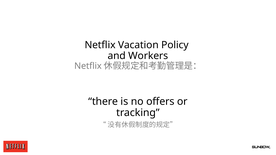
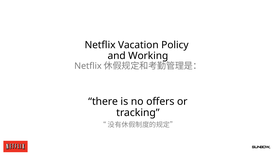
Workers: Workers -> Working (148, 56)
